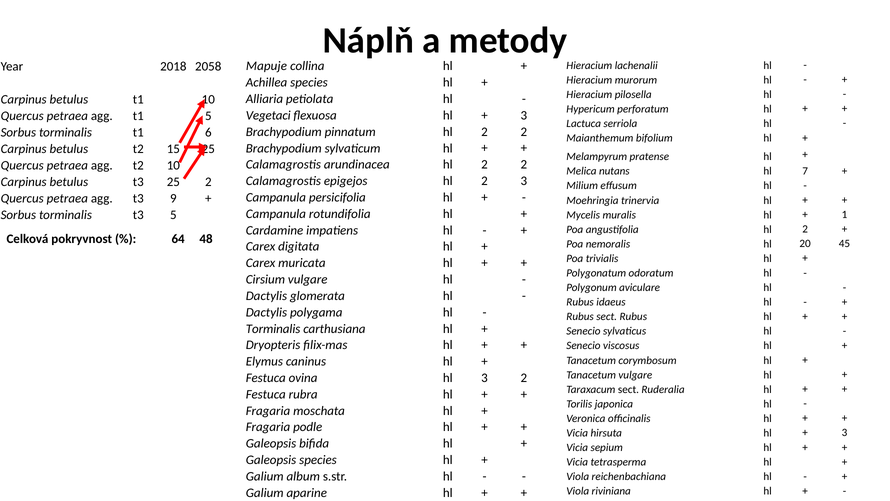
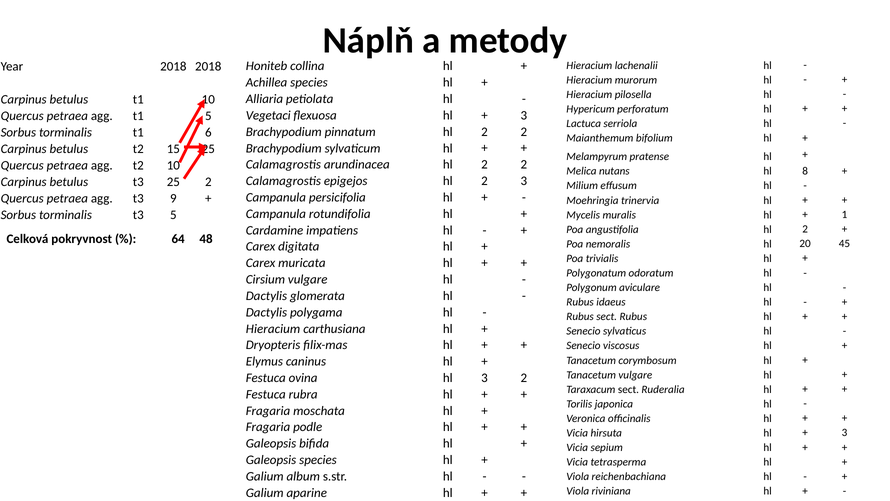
Mapuje: Mapuje -> Honiteb (267, 66)
2018 2058: 2058 -> 2018 (208, 66)
7: 7 -> 8 (805, 171)
Torminalis: Torminalis -> Hieracium (273, 328)
